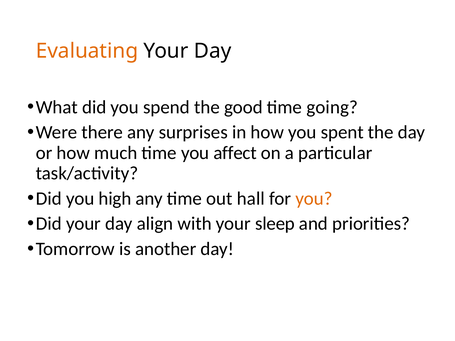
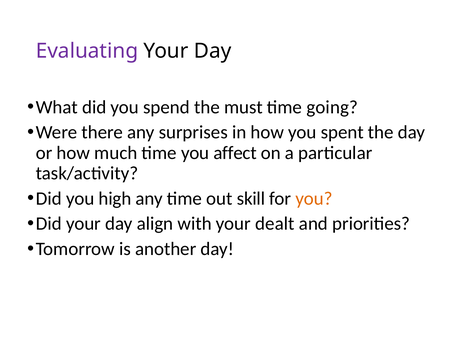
Evaluating colour: orange -> purple (87, 51)
good: good -> must (243, 107)
hall: hall -> skill (251, 199)
sleep: sleep -> dealt (275, 224)
